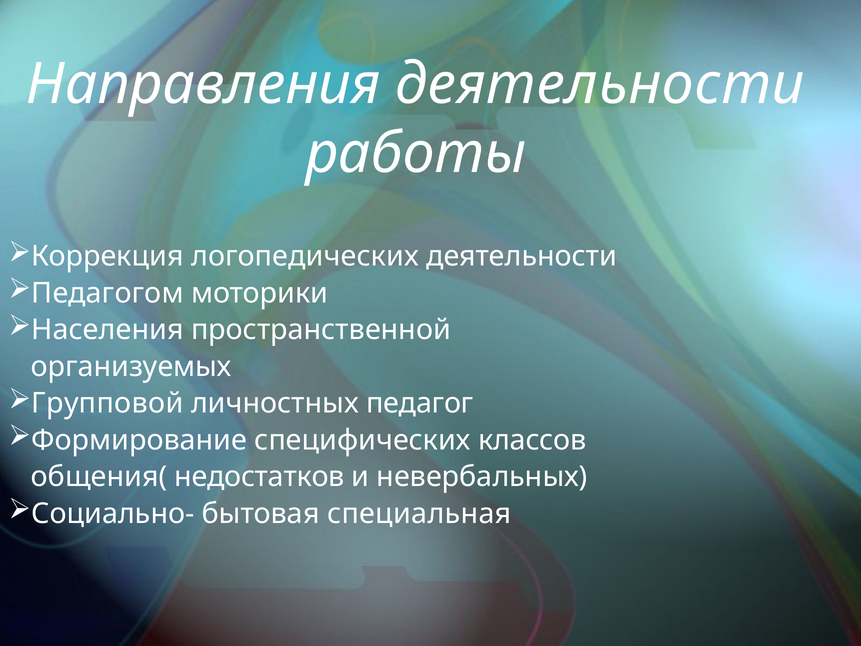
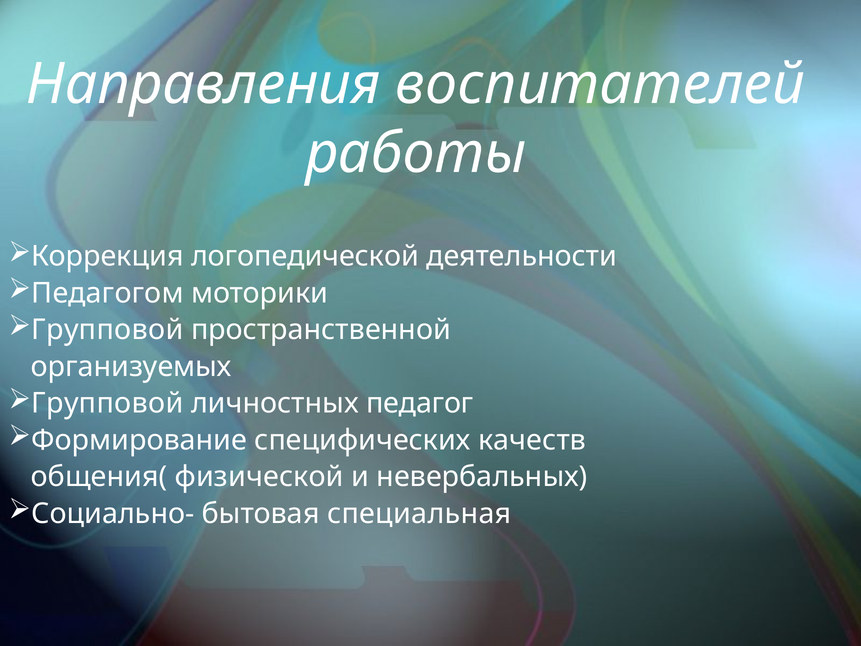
Направления деятельности: деятельности -> воспитателей (600, 84)
логопедических: логопедических -> логопедической (305, 256)
Населения: Населения -> Групповой (107, 330)
классов: классов -> качеств (532, 440)
недостатков: недостатков -> физической (259, 477)
